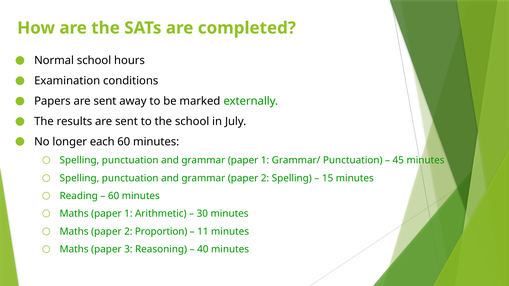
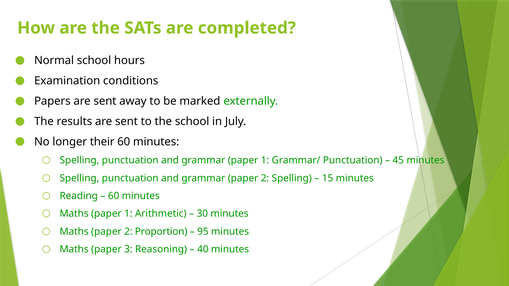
each: each -> their (102, 142)
11: 11 -> 95 (203, 232)
